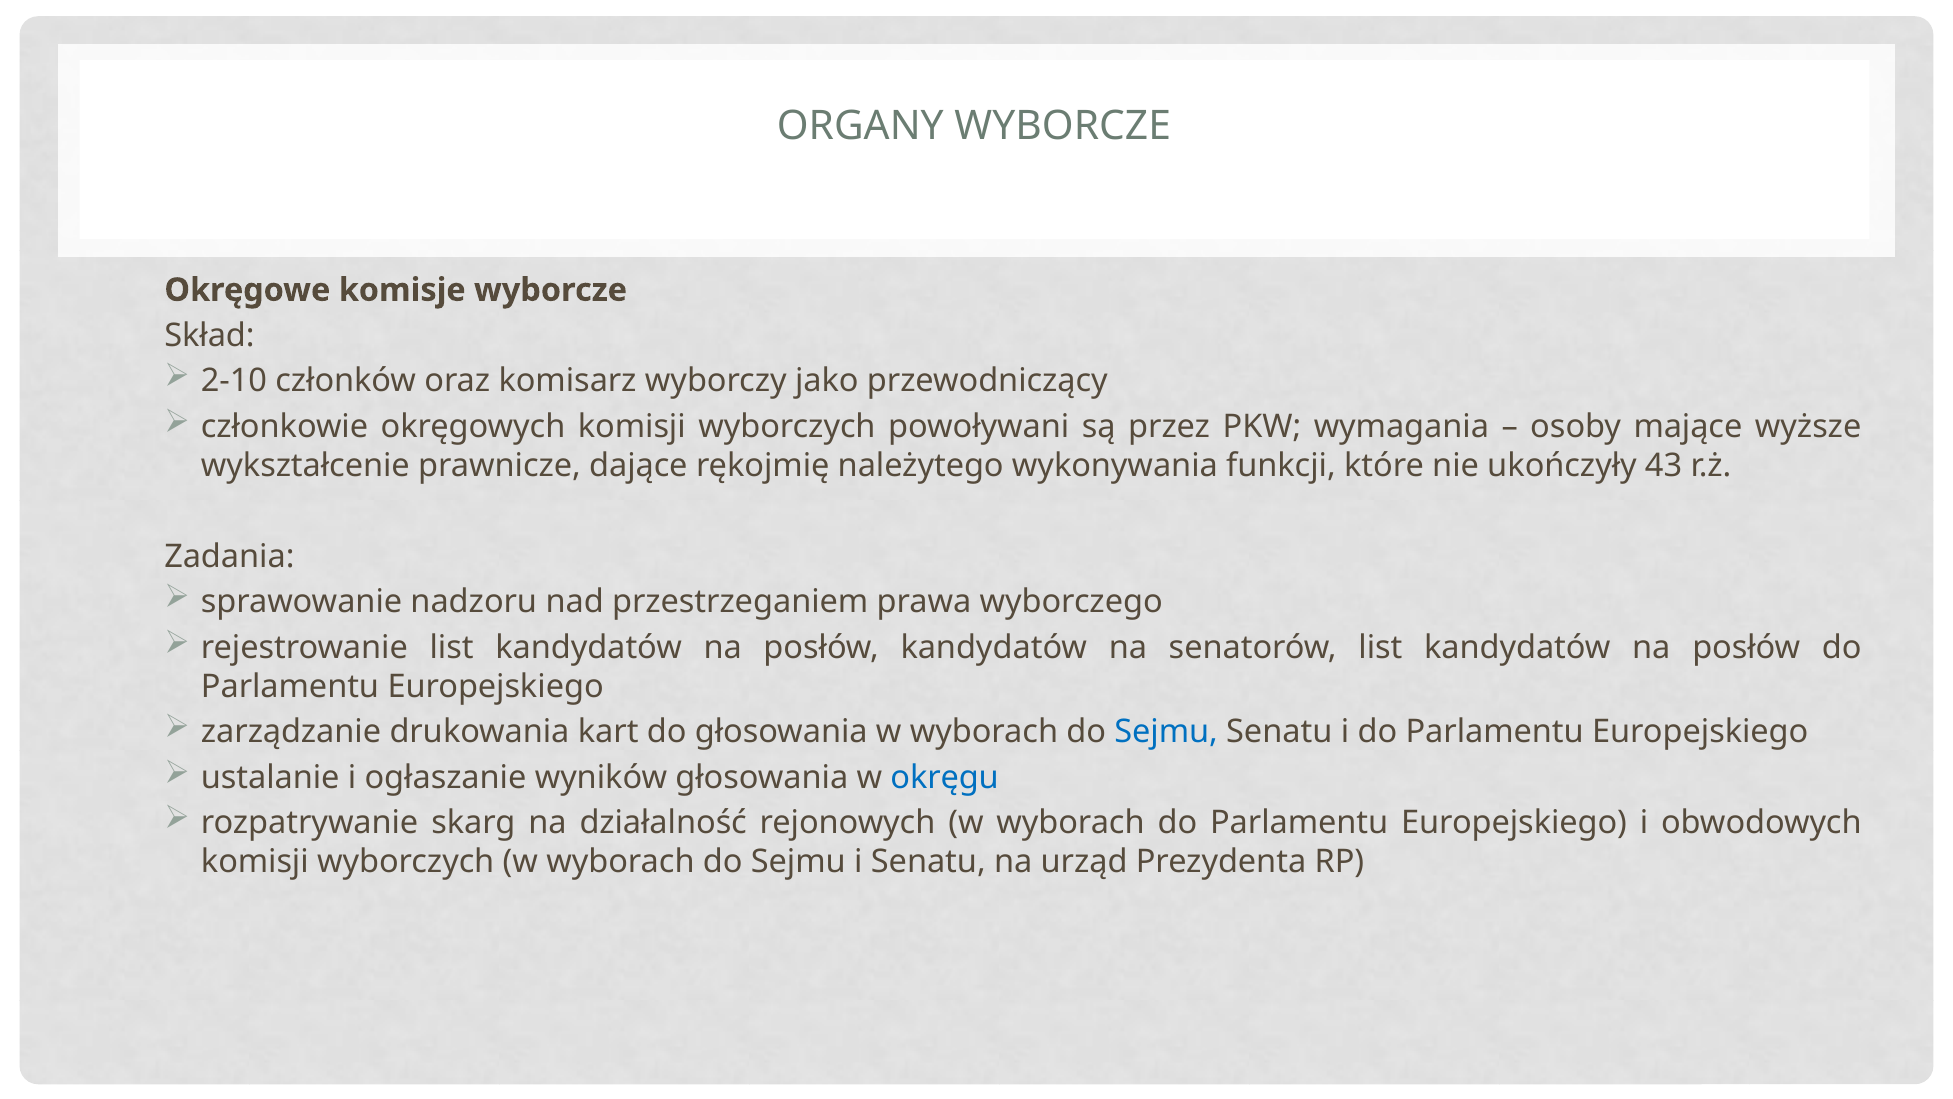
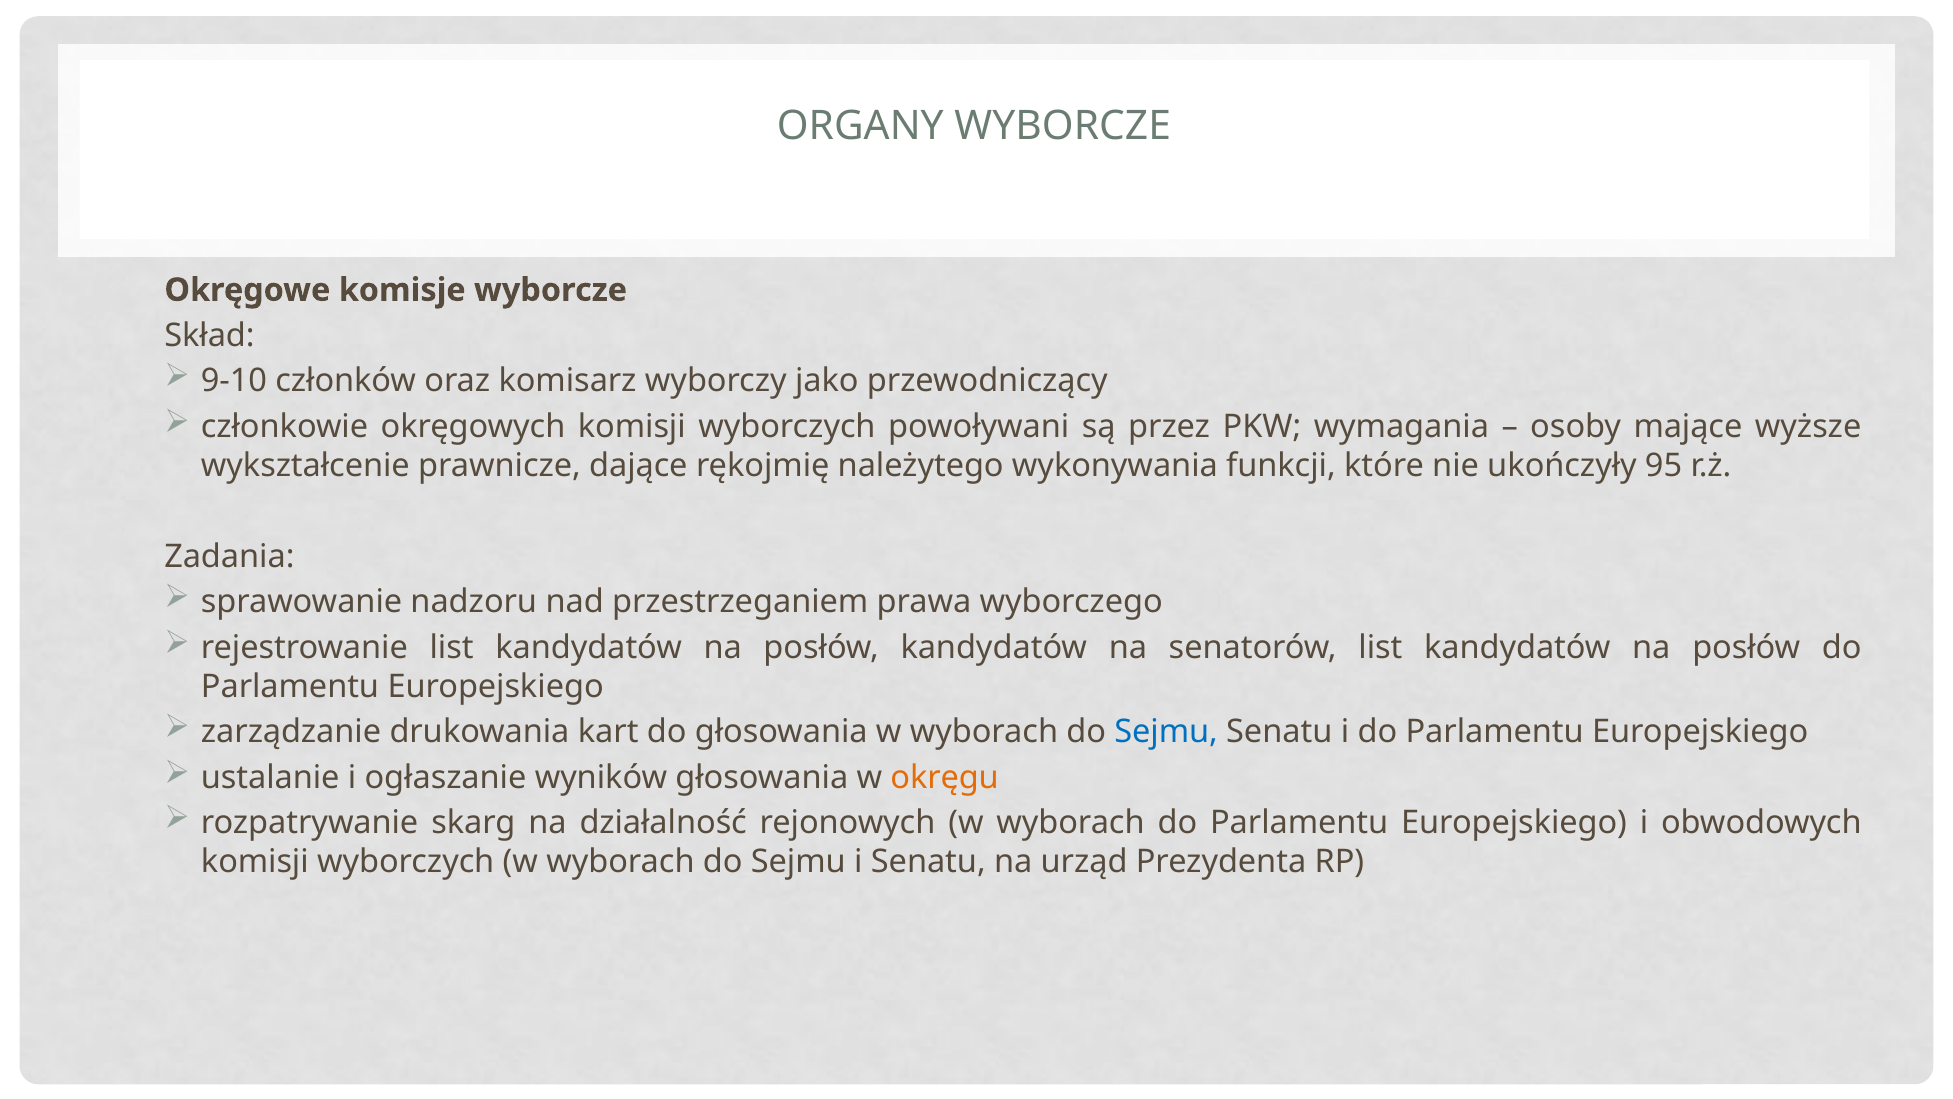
2-10: 2-10 -> 9-10 (234, 381)
43: 43 -> 95 (1664, 465)
okręgu colour: blue -> orange (945, 777)
